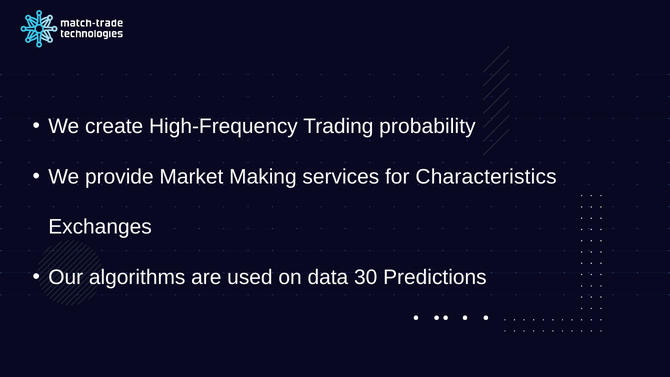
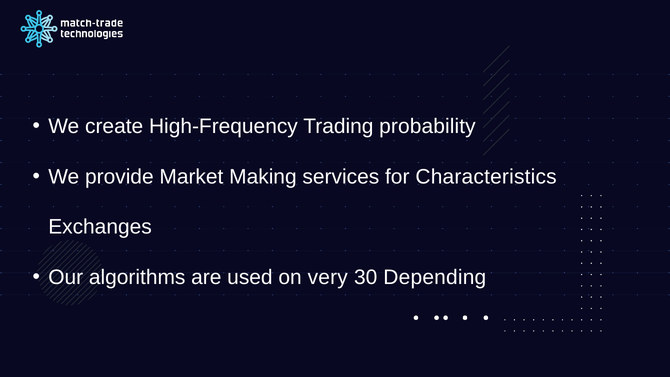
data: data -> very (328, 277)
Predictions: Predictions -> Depending (435, 277)
